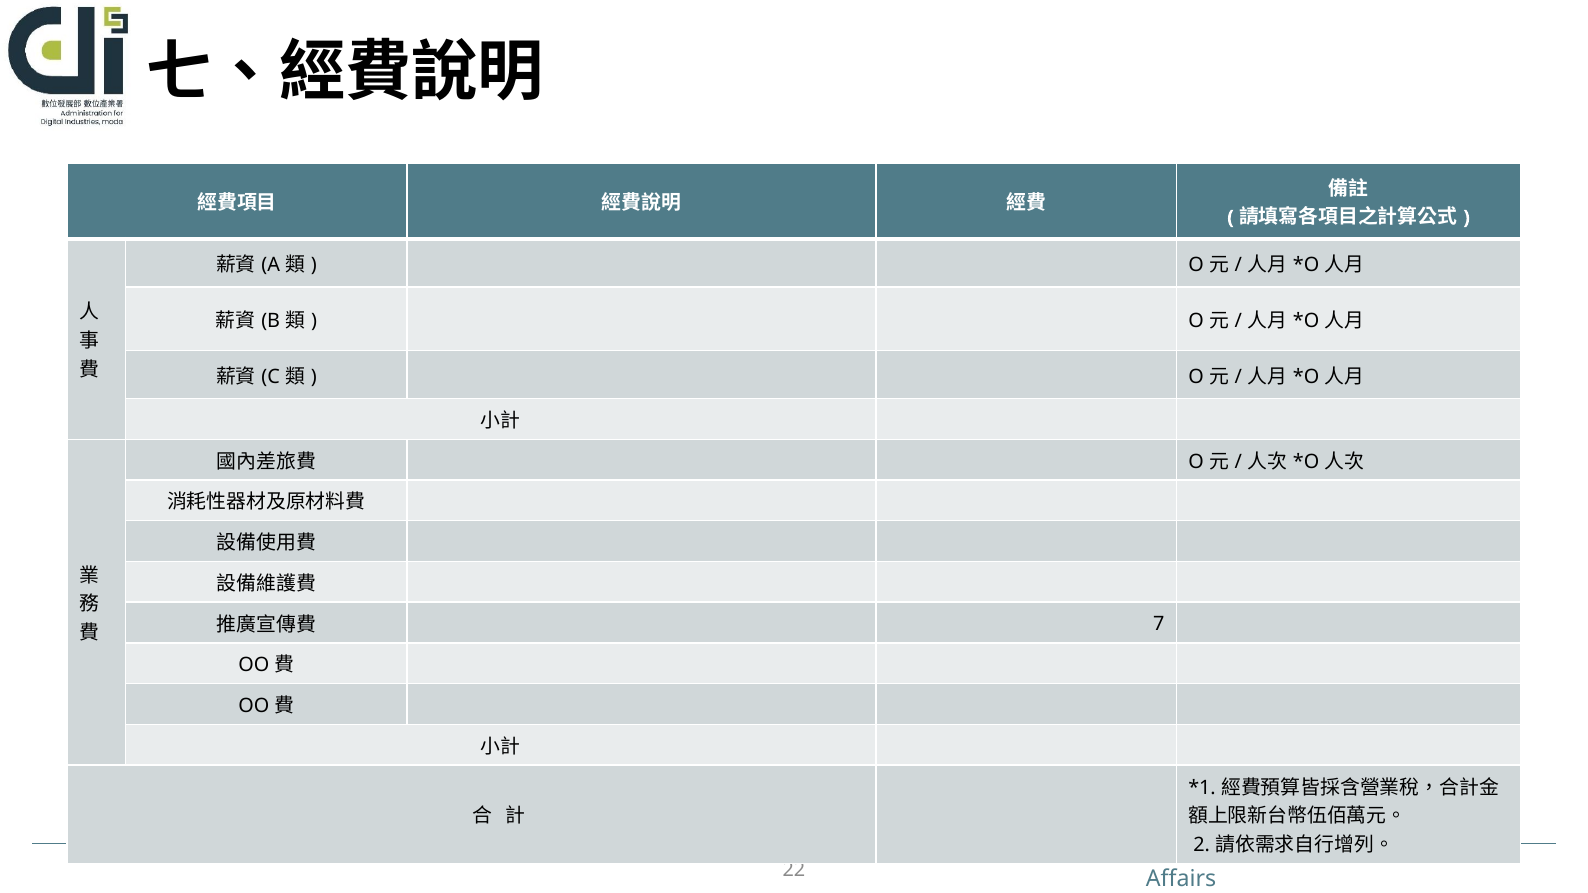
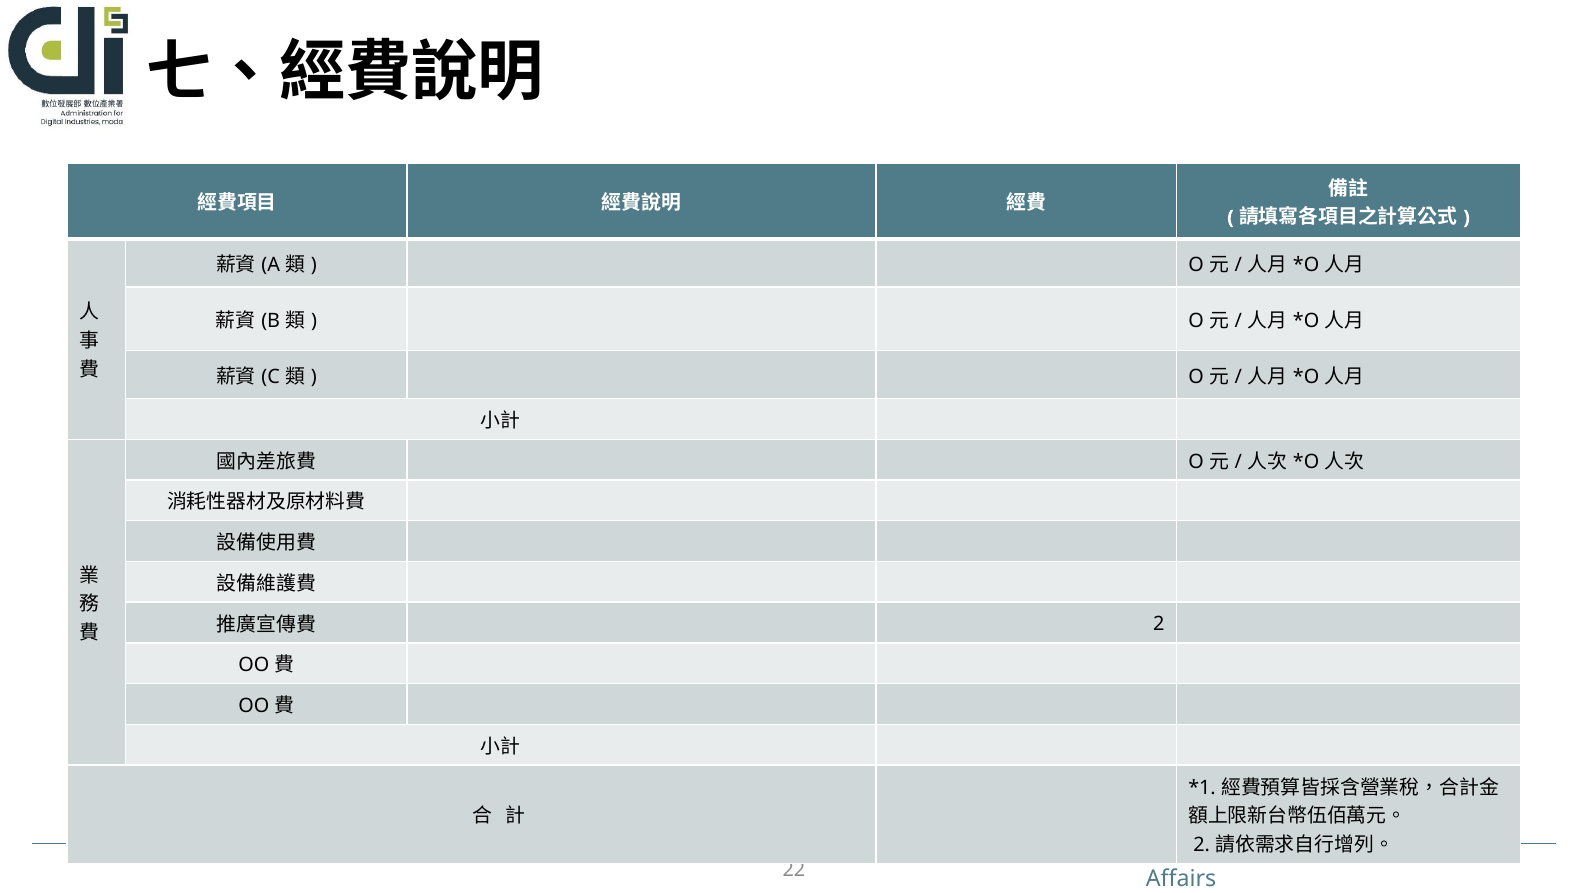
7: 7 -> 2 (1159, 624)
